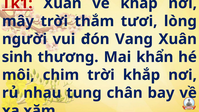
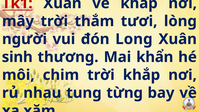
Vang: Vang -> Long (134, 39)
chân: chân -> từng (125, 93)
